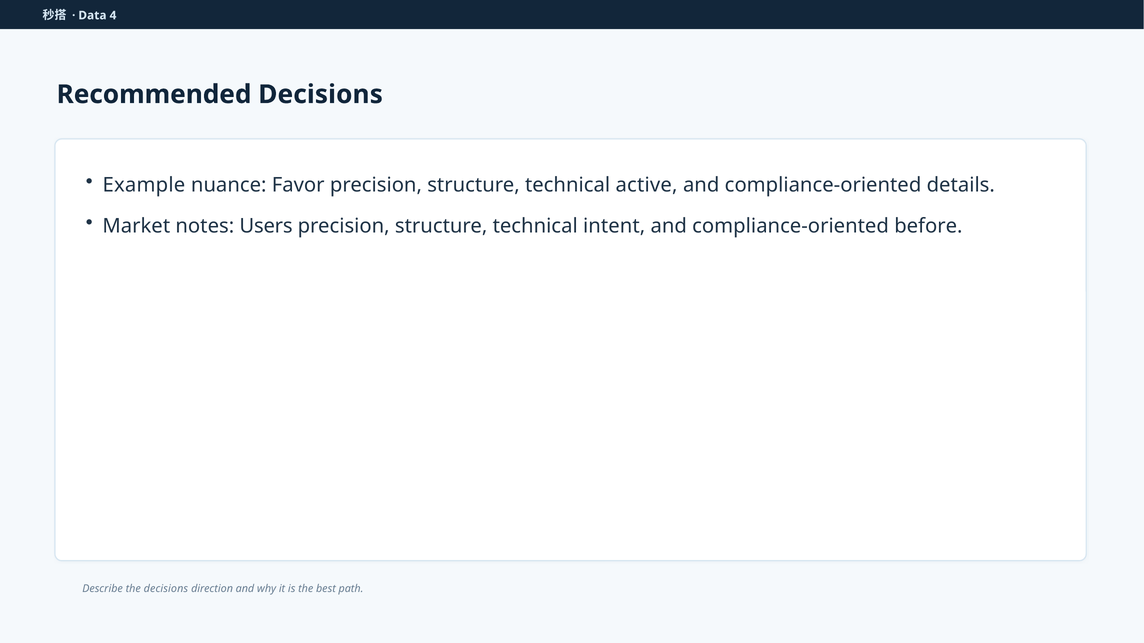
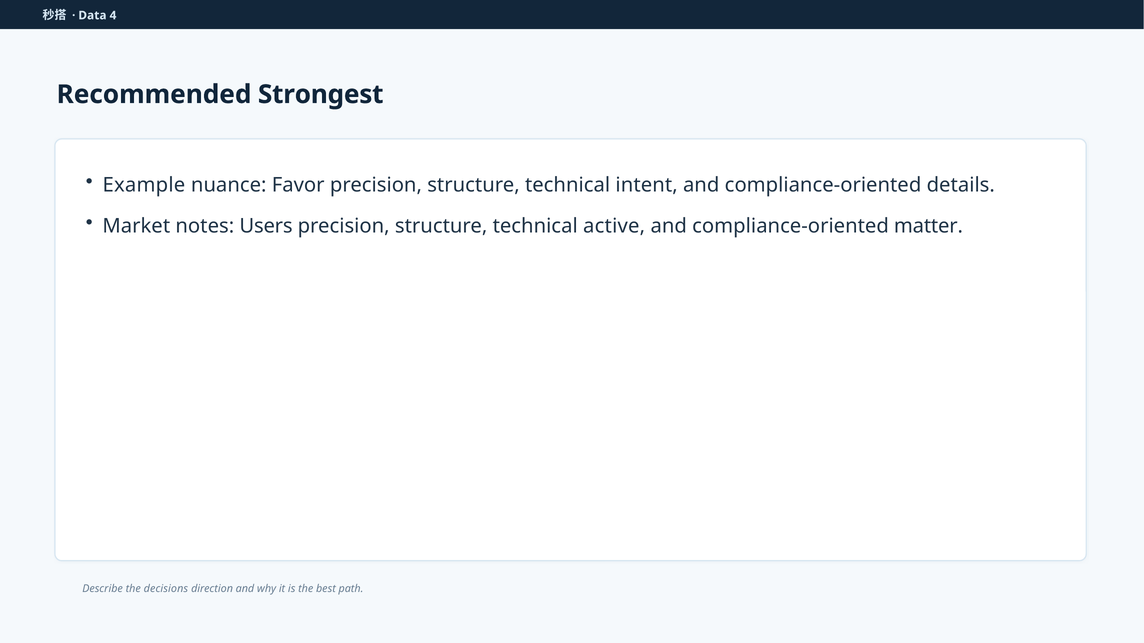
Recommended Decisions: Decisions -> Strongest (321, 95)
active: active -> intent (647, 185)
intent: intent -> active (614, 226)
before: before -> matter (928, 226)
